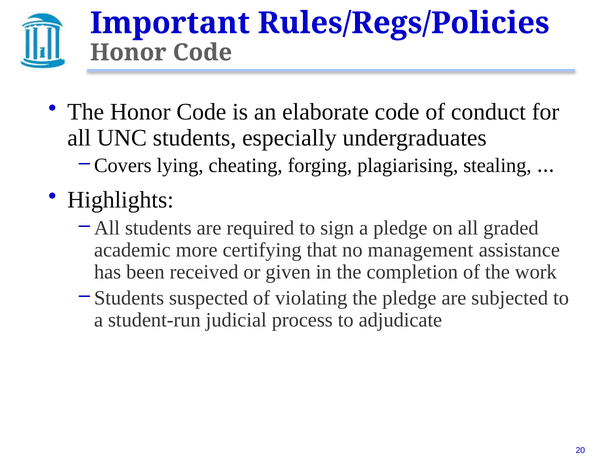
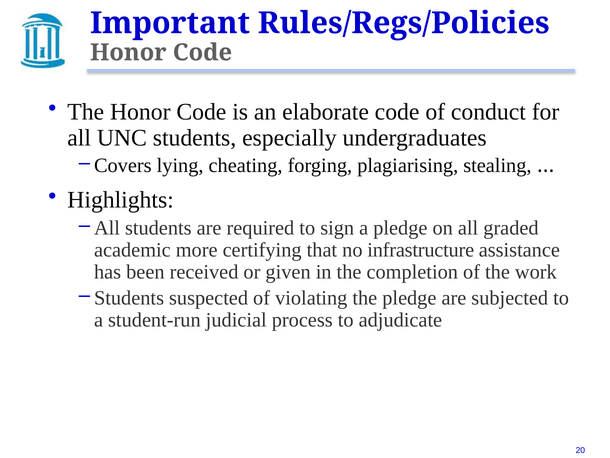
management: management -> infrastructure (421, 250)
